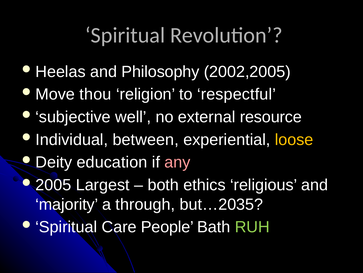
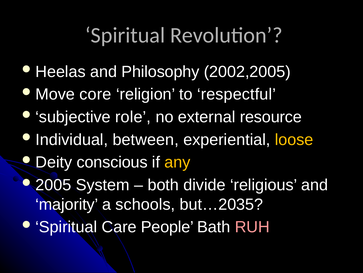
thou: thou -> core (95, 94)
well: well -> role (133, 117)
education: education -> conscious (112, 162)
any colour: pink -> yellow (178, 162)
Largest: Largest -> System (103, 185)
ethics: ethics -> divide (205, 185)
through: through -> schools (145, 204)
RUH colour: light green -> pink (252, 226)
